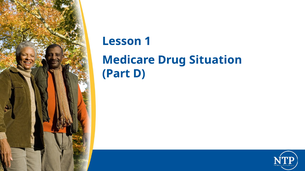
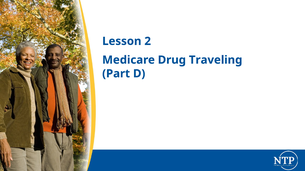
1: 1 -> 2 (148, 41)
Situation: Situation -> Traveling (216, 60)
